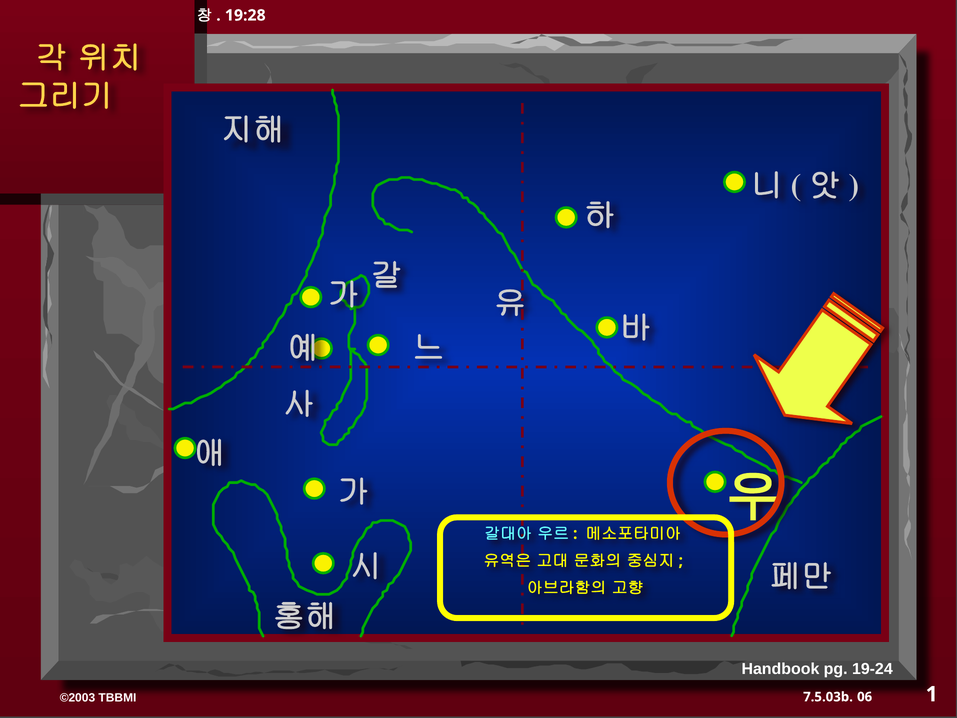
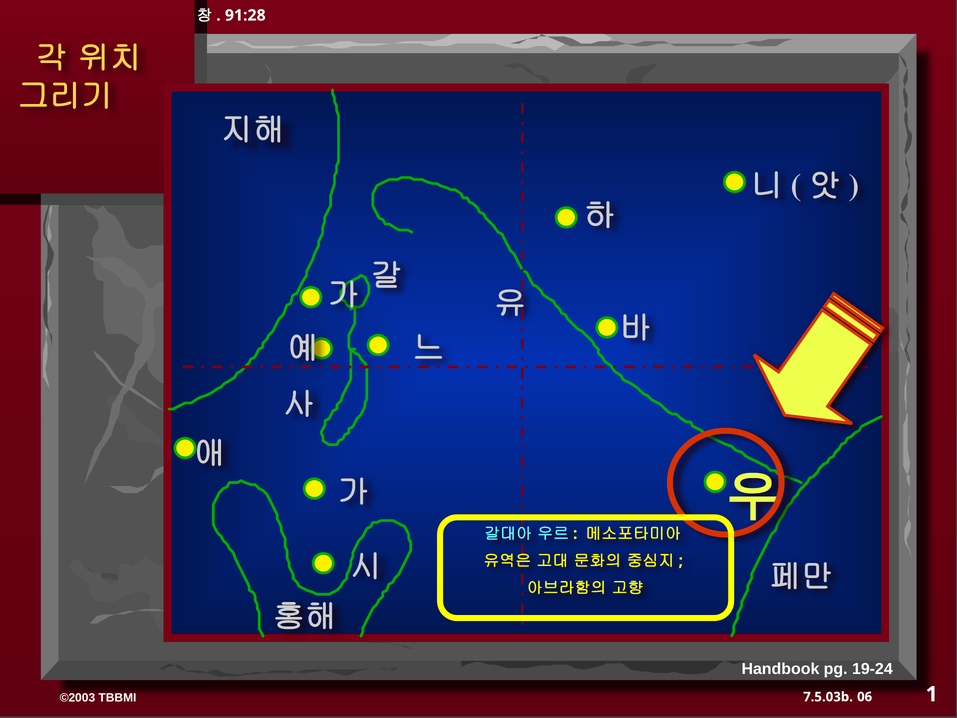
19:28: 19:28 -> 91:28 (245, 15)
